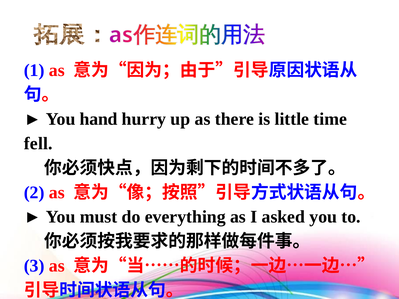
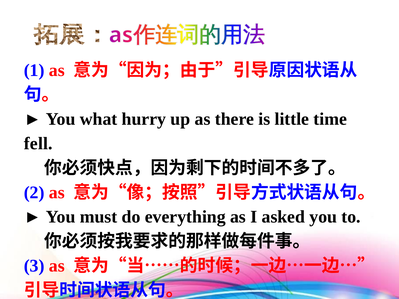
hand: hand -> what (99, 119)
